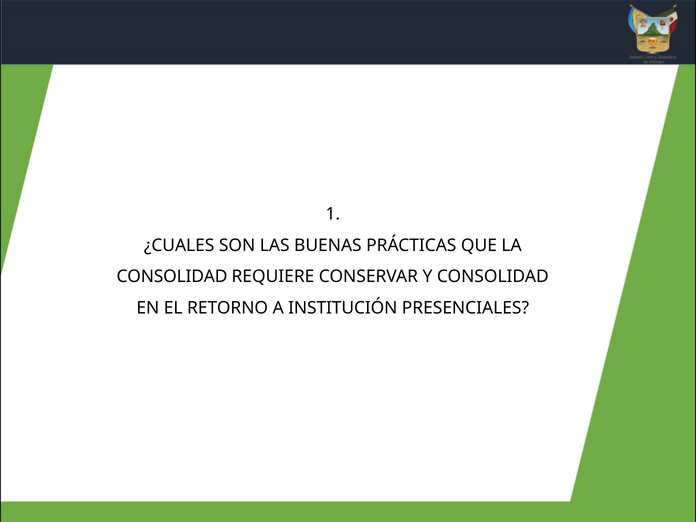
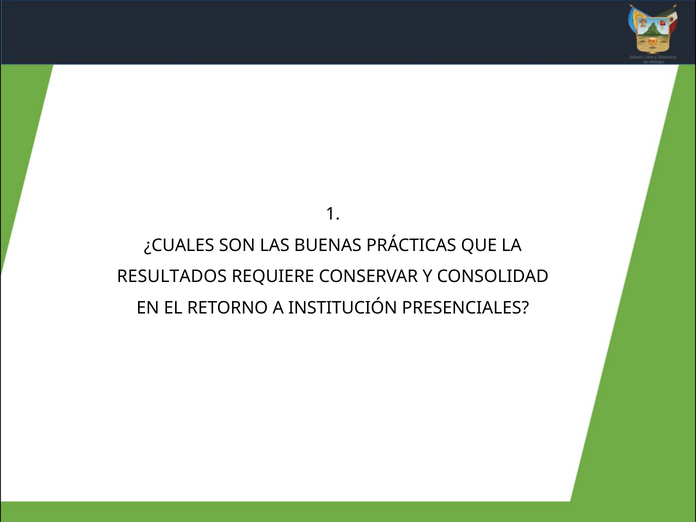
CONSOLIDAD: CONSOLIDAD -> RESULTADOS (172, 277)
